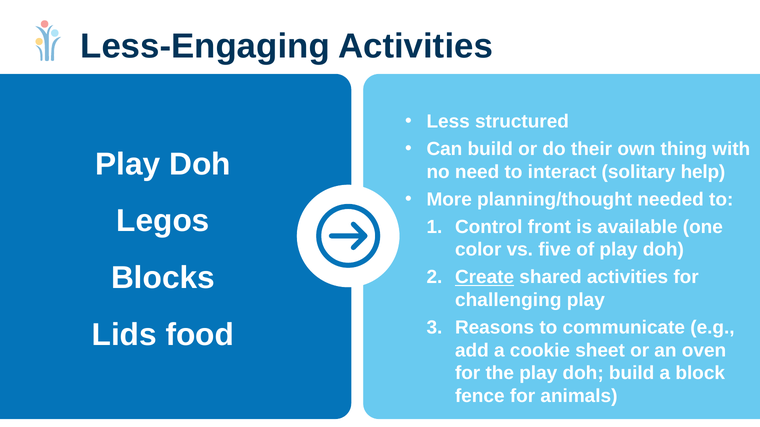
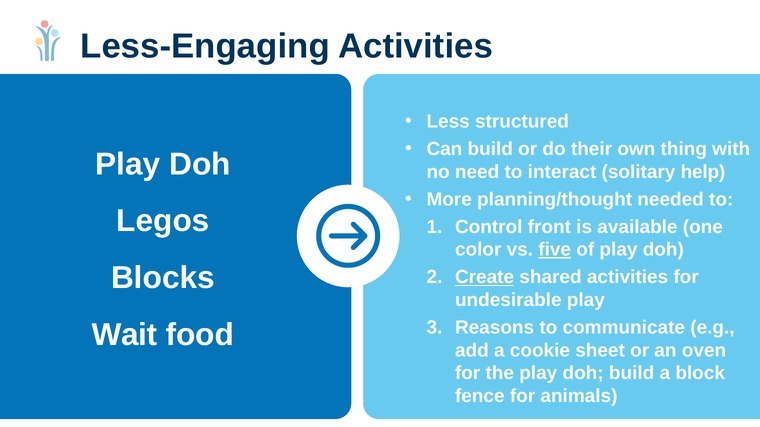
five underline: none -> present (555, 250)
challenging: challenging -> undesirable (508, 300)
Lids: Lids -> Wait (124, 335)
